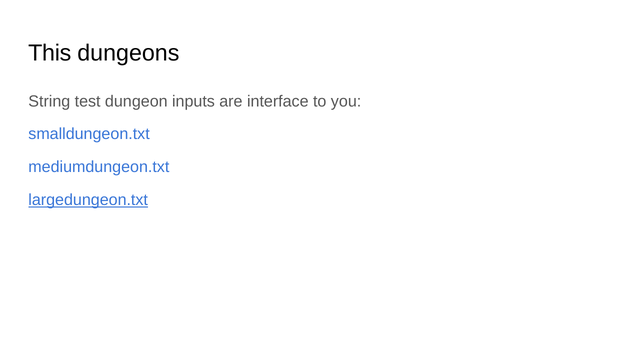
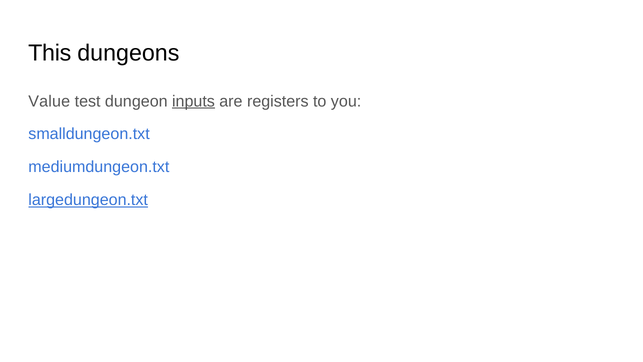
String: String -> Value (49, 101)
inputs underline: none -> present (193, 101)
interface: interface -> registers (278, 101)
